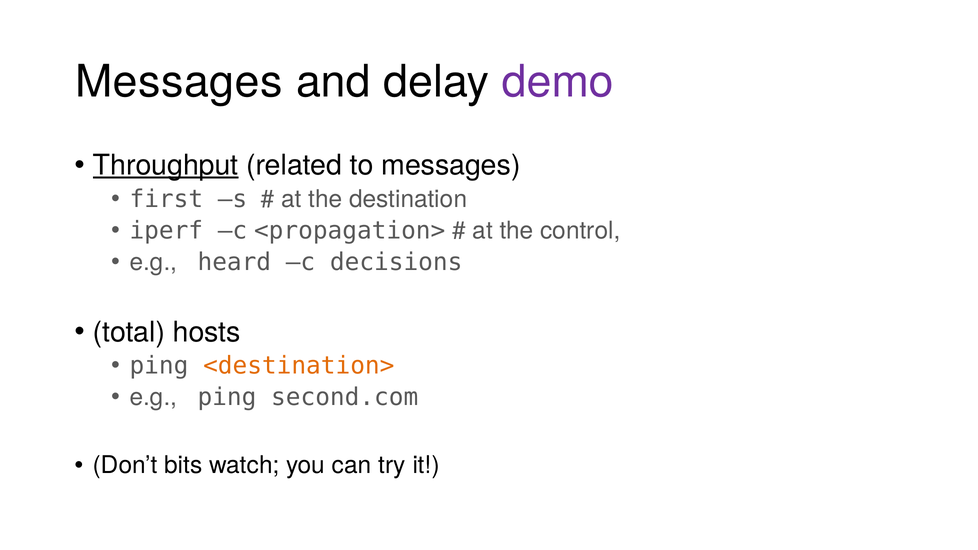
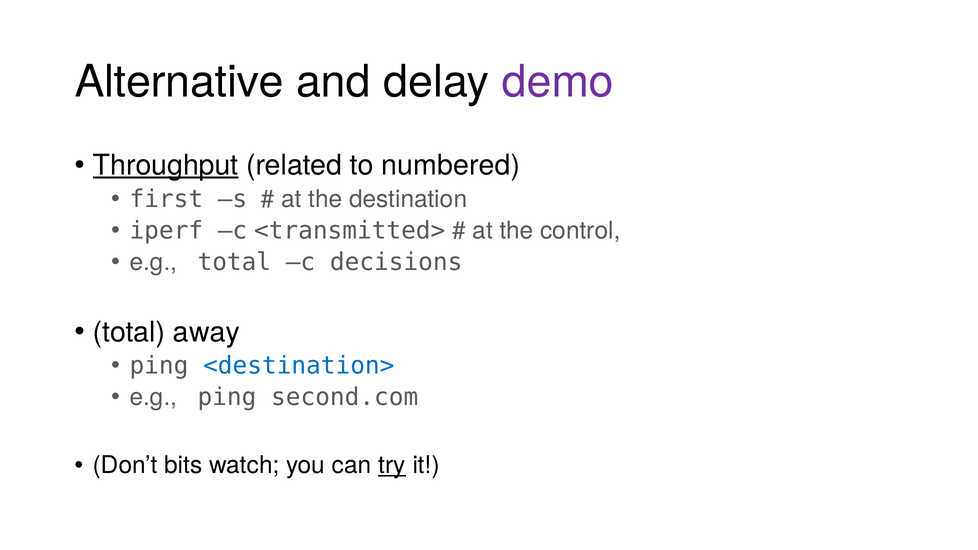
Messages: Messages -> Alternative (179, 82)
to messages: messages -> numbered (451, 165)
<propagation>: <propagation> -> <transmitted> (350, 231)
e.g heard: heard -> total (234, 262)
hosts: hosts -> away (207, 332)
<destination> colour: orange -> blue (299, 366)
try underline: none -> present (392, 466)
